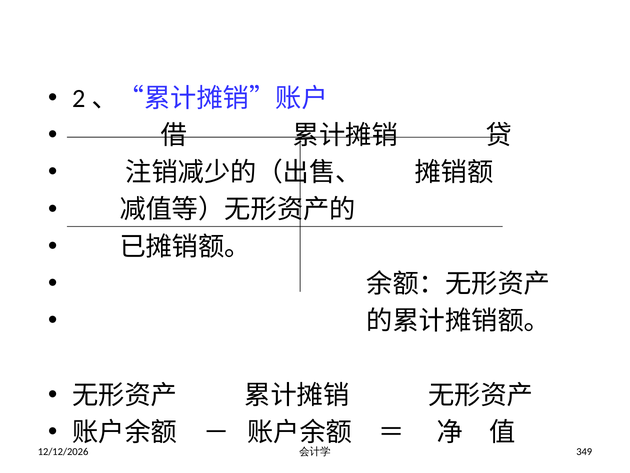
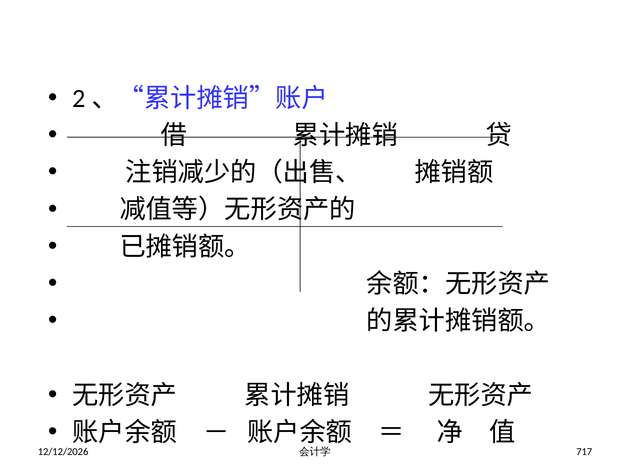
349: 349 -> 717 (584, 451)
